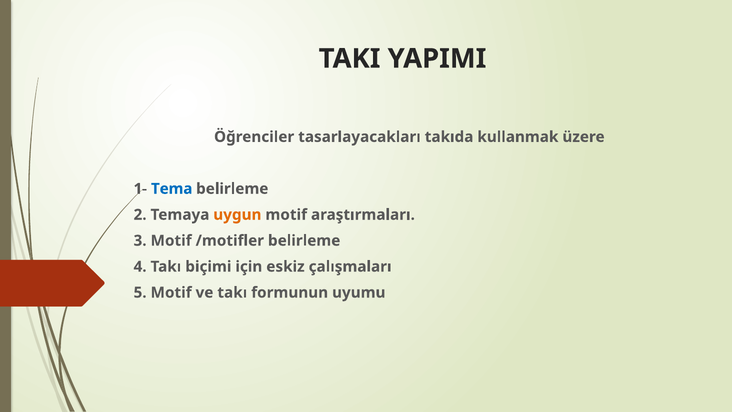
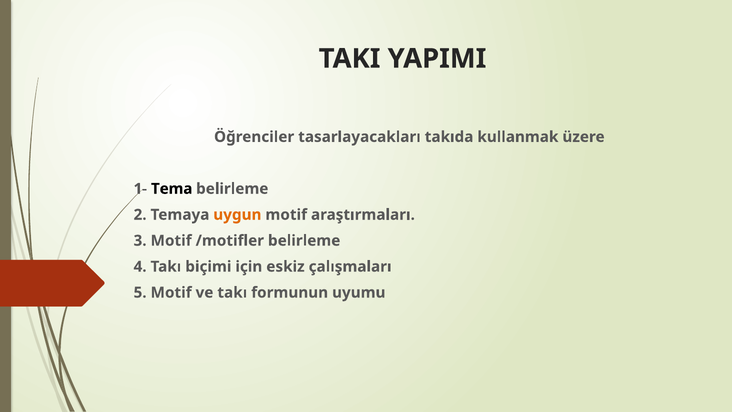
Tema colour: blue -> black (172, 189)
